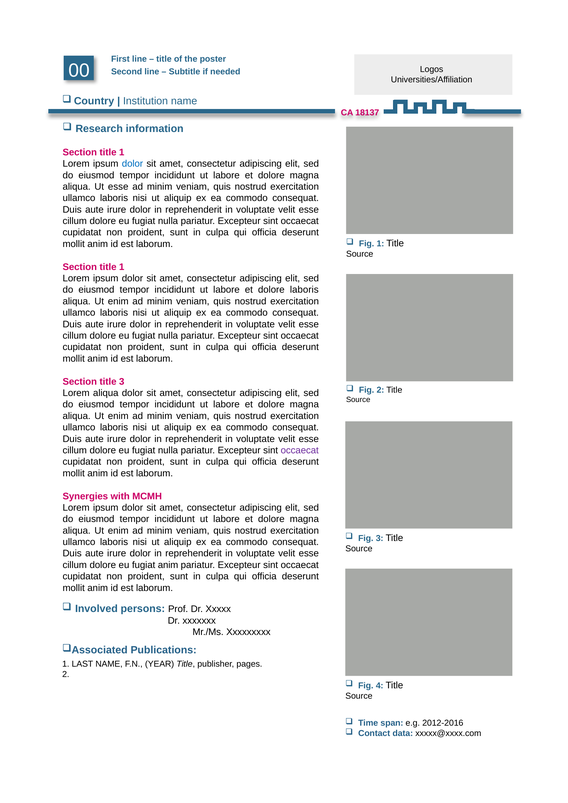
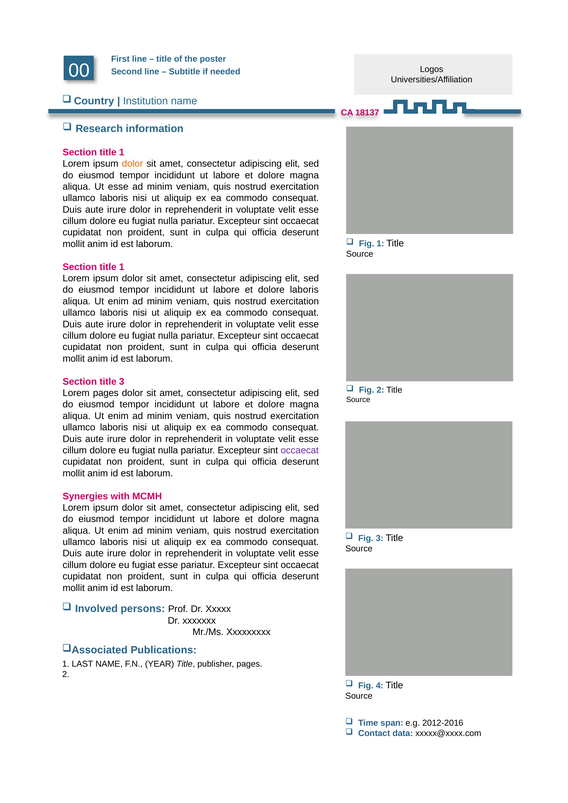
dolor colour: blue -> orange (132, 164)
Lorem aliqua: aliqua -> pages (106, 393)
fugiat anim: anim -> esse (168, 565)
